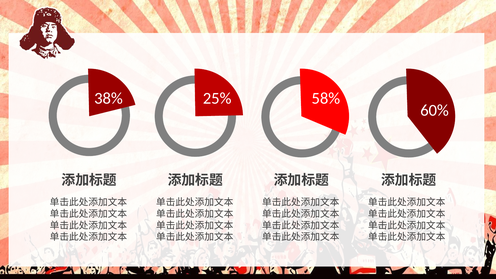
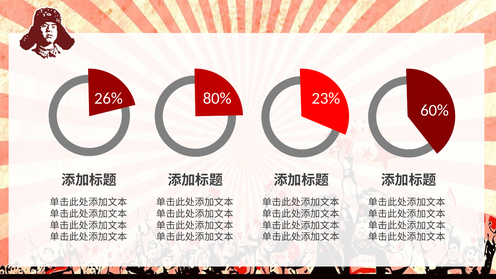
38%: 38% -> 26% (108, 98)
25%: 25% -> 80% (217, 98)
58%: 58% -> 23% (326, 98)
